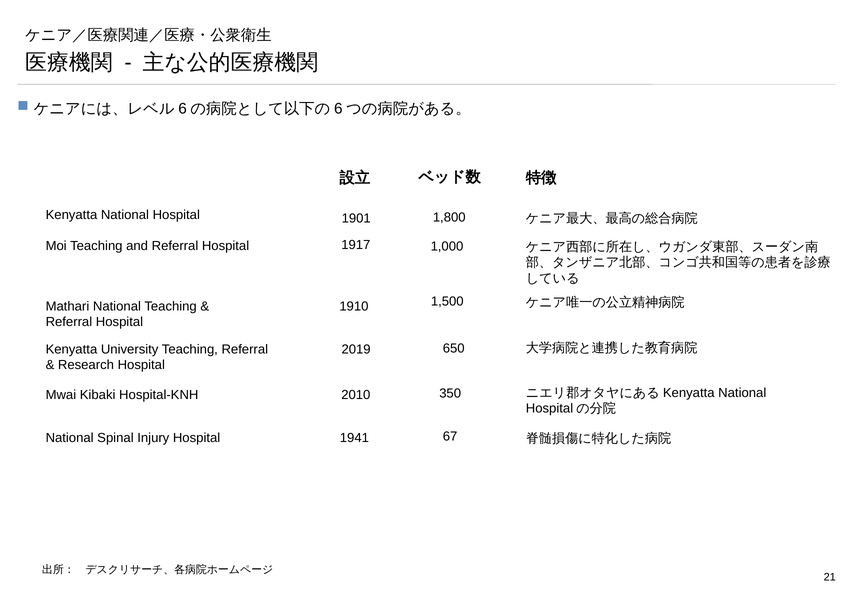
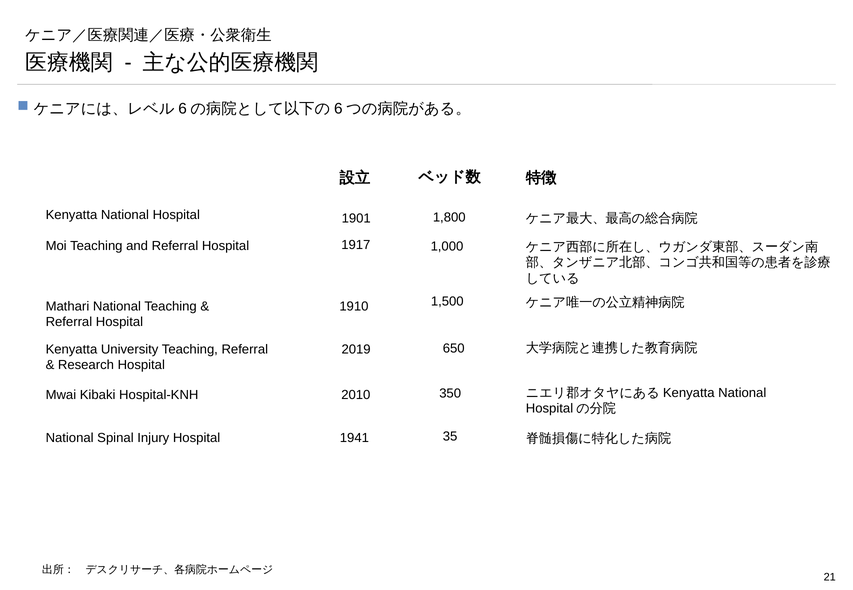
67: 67 -> 35 (450, 437)
